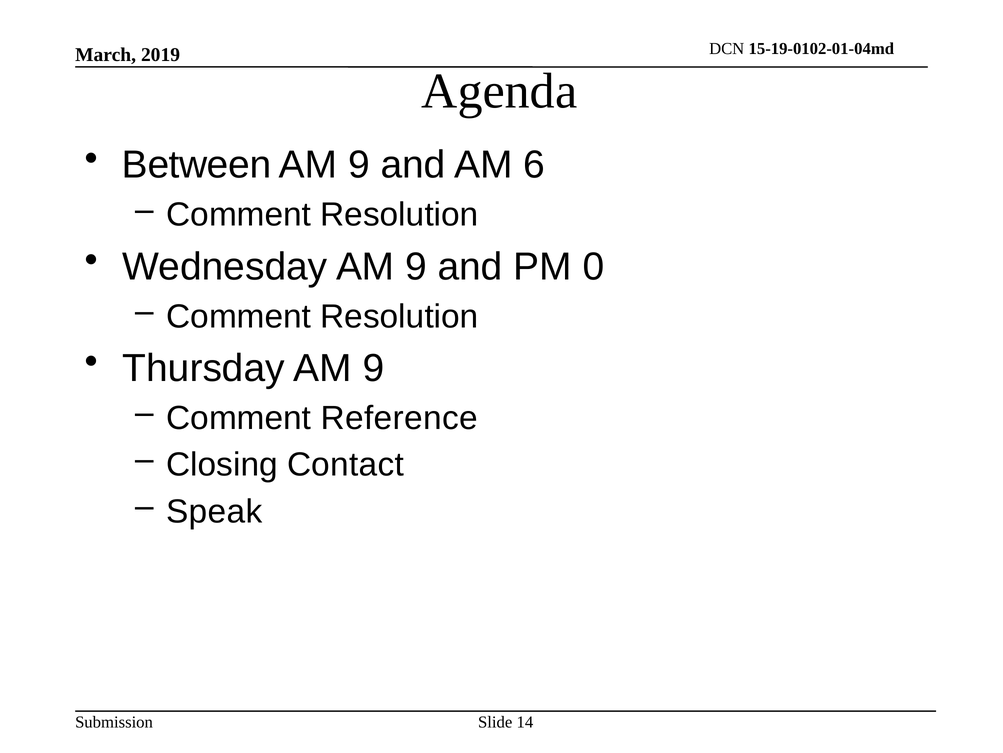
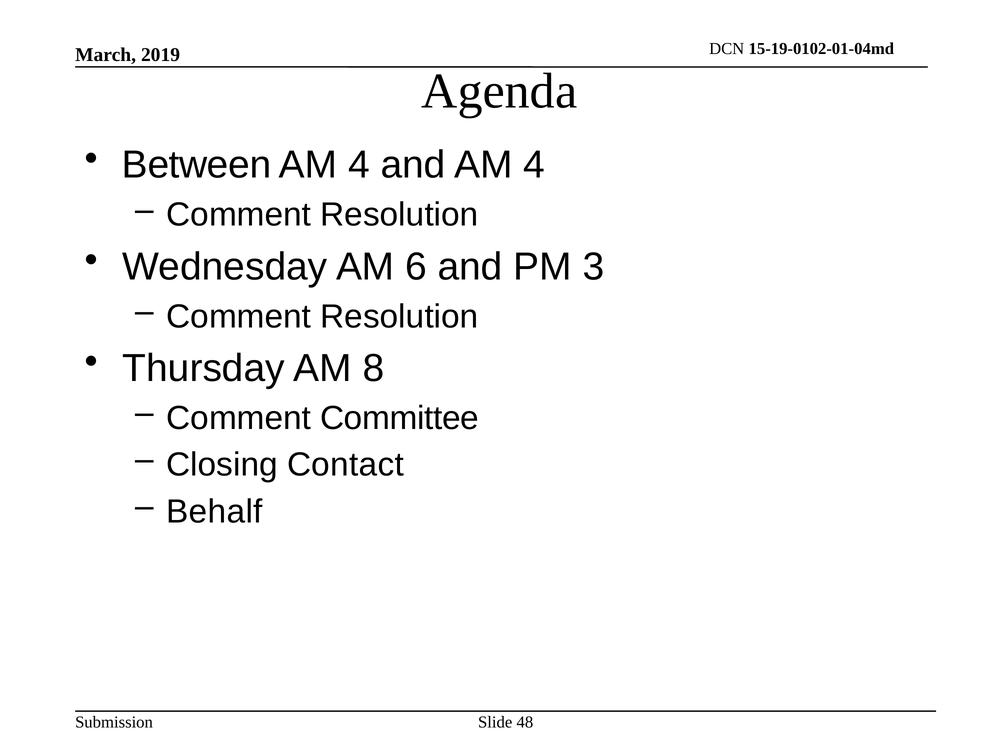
9: 9 -> 4 (359, 165)
and AM 6: 6 -> 4 (534, 165)
Wednesday AM 9: 9 -> 6 (416, 266)
0: 0 -> 3 (593, 266)
Thursday AM 9: 9 -> 8 (373, 368)
Reference: Reference -> Committee (400, 418)
Speak: Speak -> Behalf (214, 511)
14: 14 -> 48 (525, 721)
